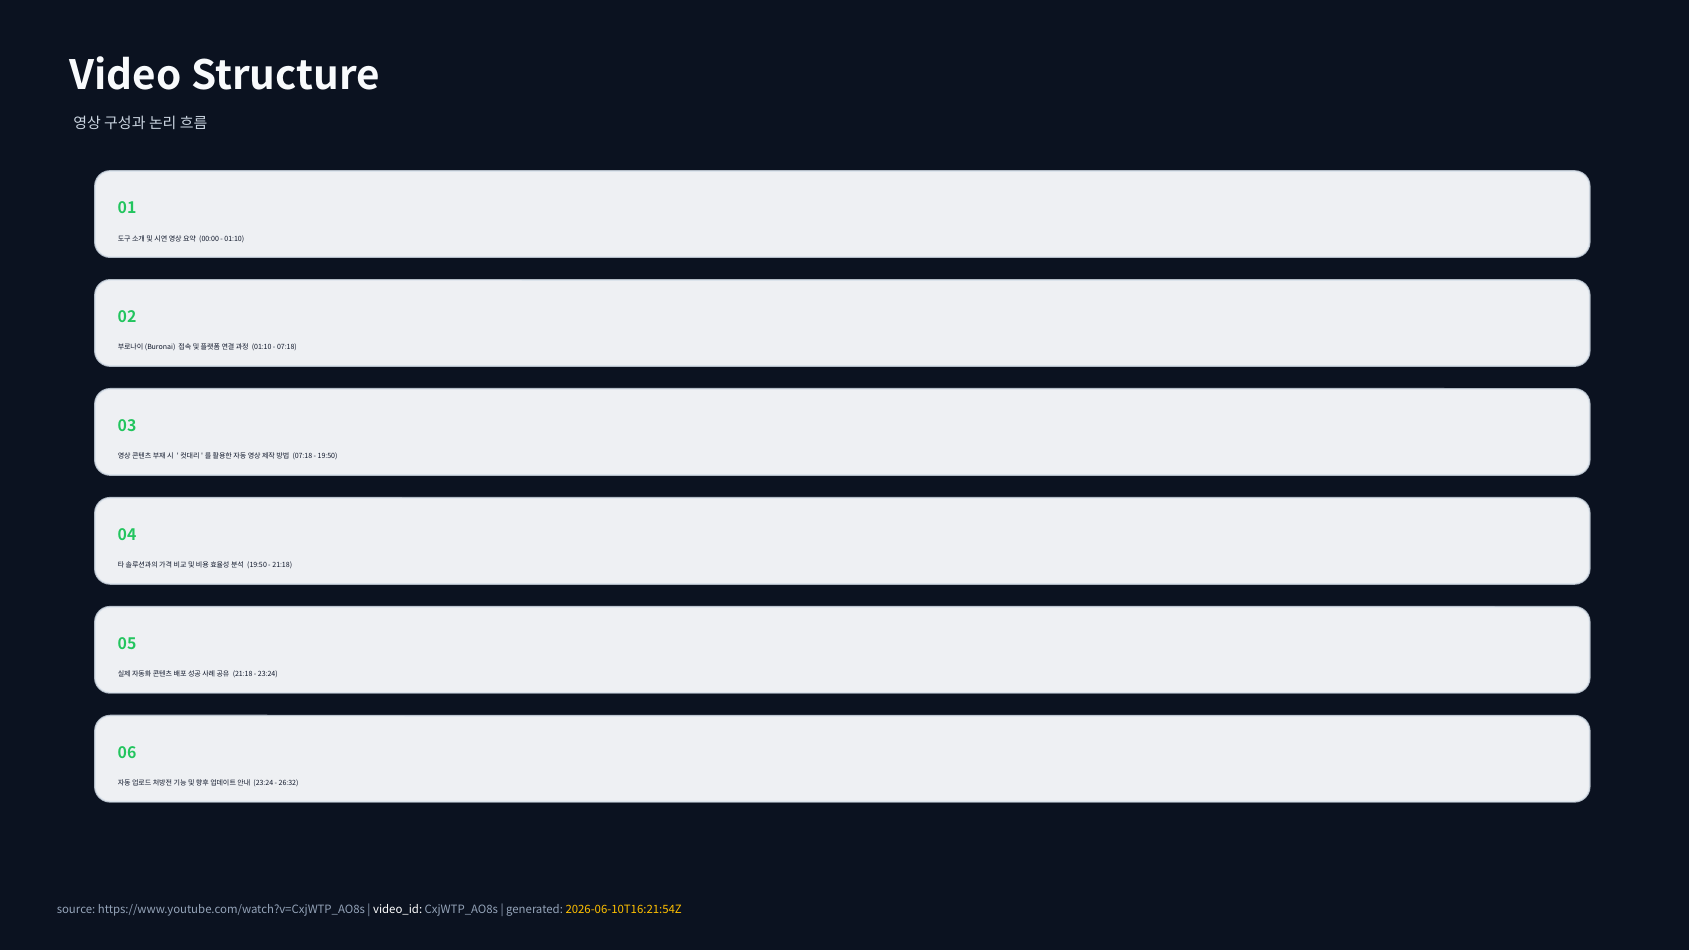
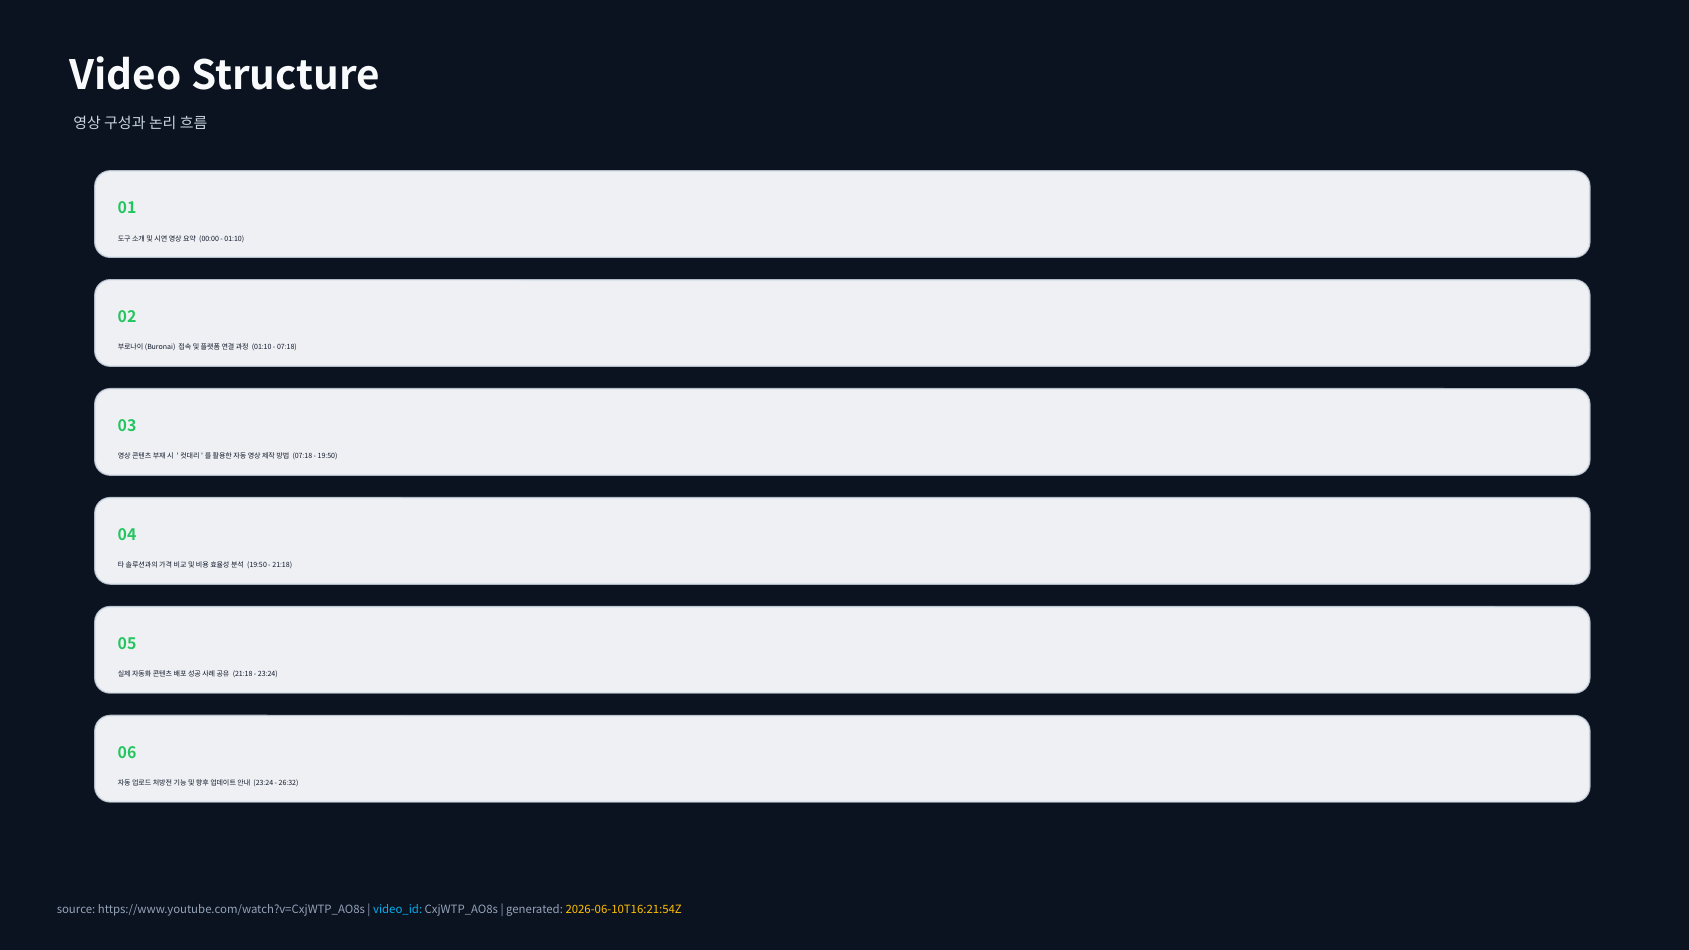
video_id colour: white -> light blue (398, 910)
